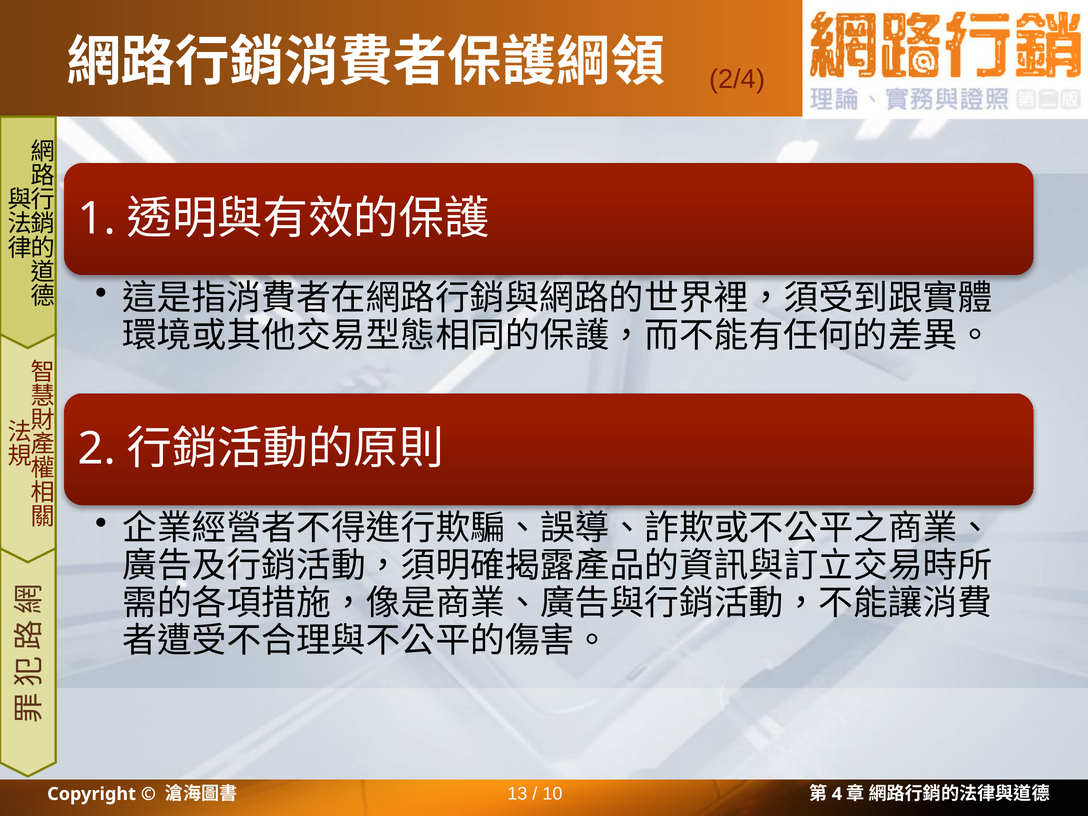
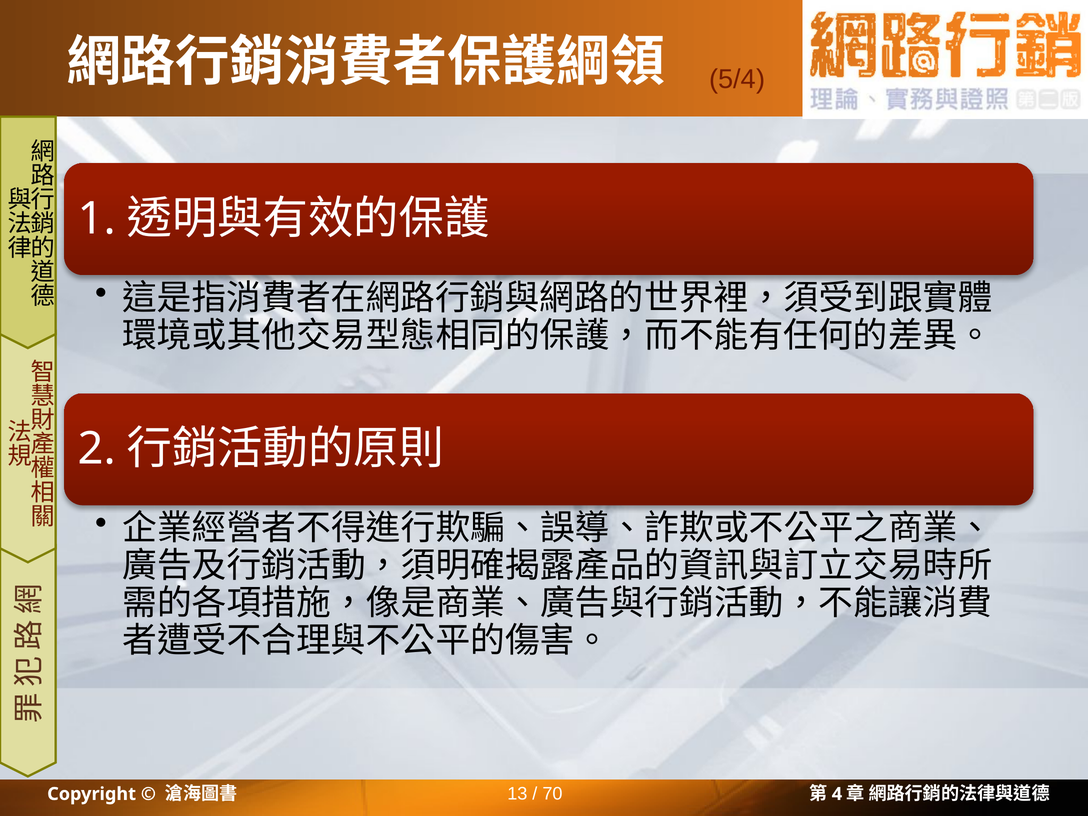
2/4: 2/4 -> 5/4 (737, 79)
10: 10 -> 70 (552, 794)
